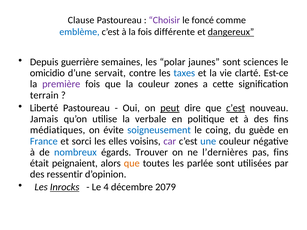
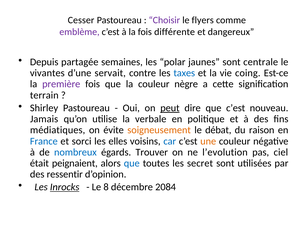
Clause: Clause -> Cesser (81, 20)
foncé: foncé -> flyers (203, 20)
emblème colour: blue -> purple (79, 32)
dangereux underline: present -> none (231, 32)
guerrière: guerrière -> partagée (80, 62)
sciences: sciences -> centrale (261, 62)
omicidio: omicidio -> vivantes (47, 73)
clarté: clarté -> coing (248, 73)
zones: zones -> nègre (186, 84)
Liberté: Liberté -> Shirley (44, 108)
c’est underline: present -> none (236, 108)
soigneusement colour: blue -> orange (159, 130)
coing: coing -> débat (218, 130)
guède: guède -> raison (262, 130)
car colour: purple -> blue (170, 141)
une colour: blue -> orange (208, 141)
l’dernières: l’dernières -> l’evolution (225, 152)
pas fins: fins -> ciel (281, 152)
que colour: orange -> blue (132, 163)
parlée: parlée -> secret (200, 163)
4: 4 -> 8 (106, 187)
2079: 2079 -> 2084 (166, 187)
